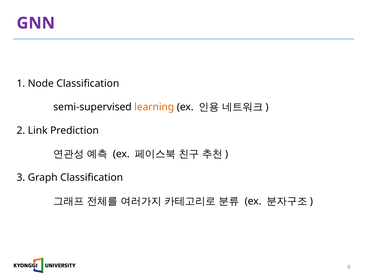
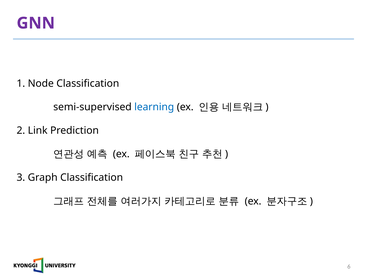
learning colour: orange -> blue (154, 107)
